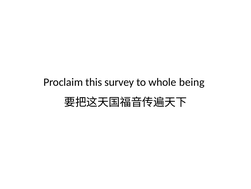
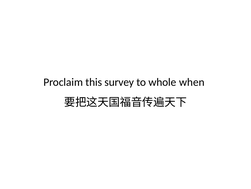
being: being -> when (192, 82)
